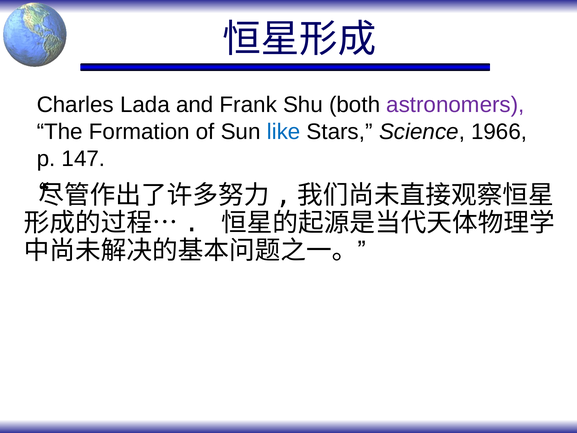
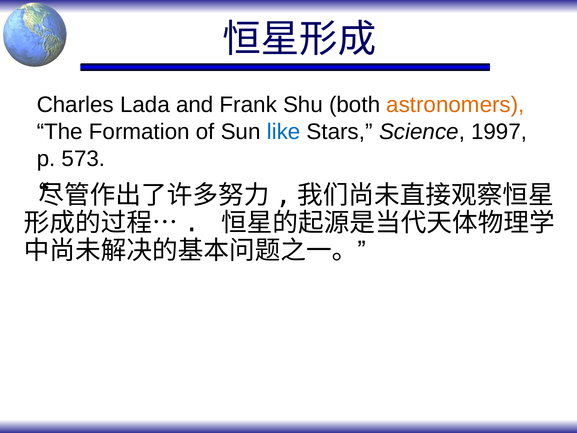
astronomers colour: purple -> orange (455, 105)
1966: 1966 -> 1997 (499, 132)
147: 147 -> 573 (83, 159)
